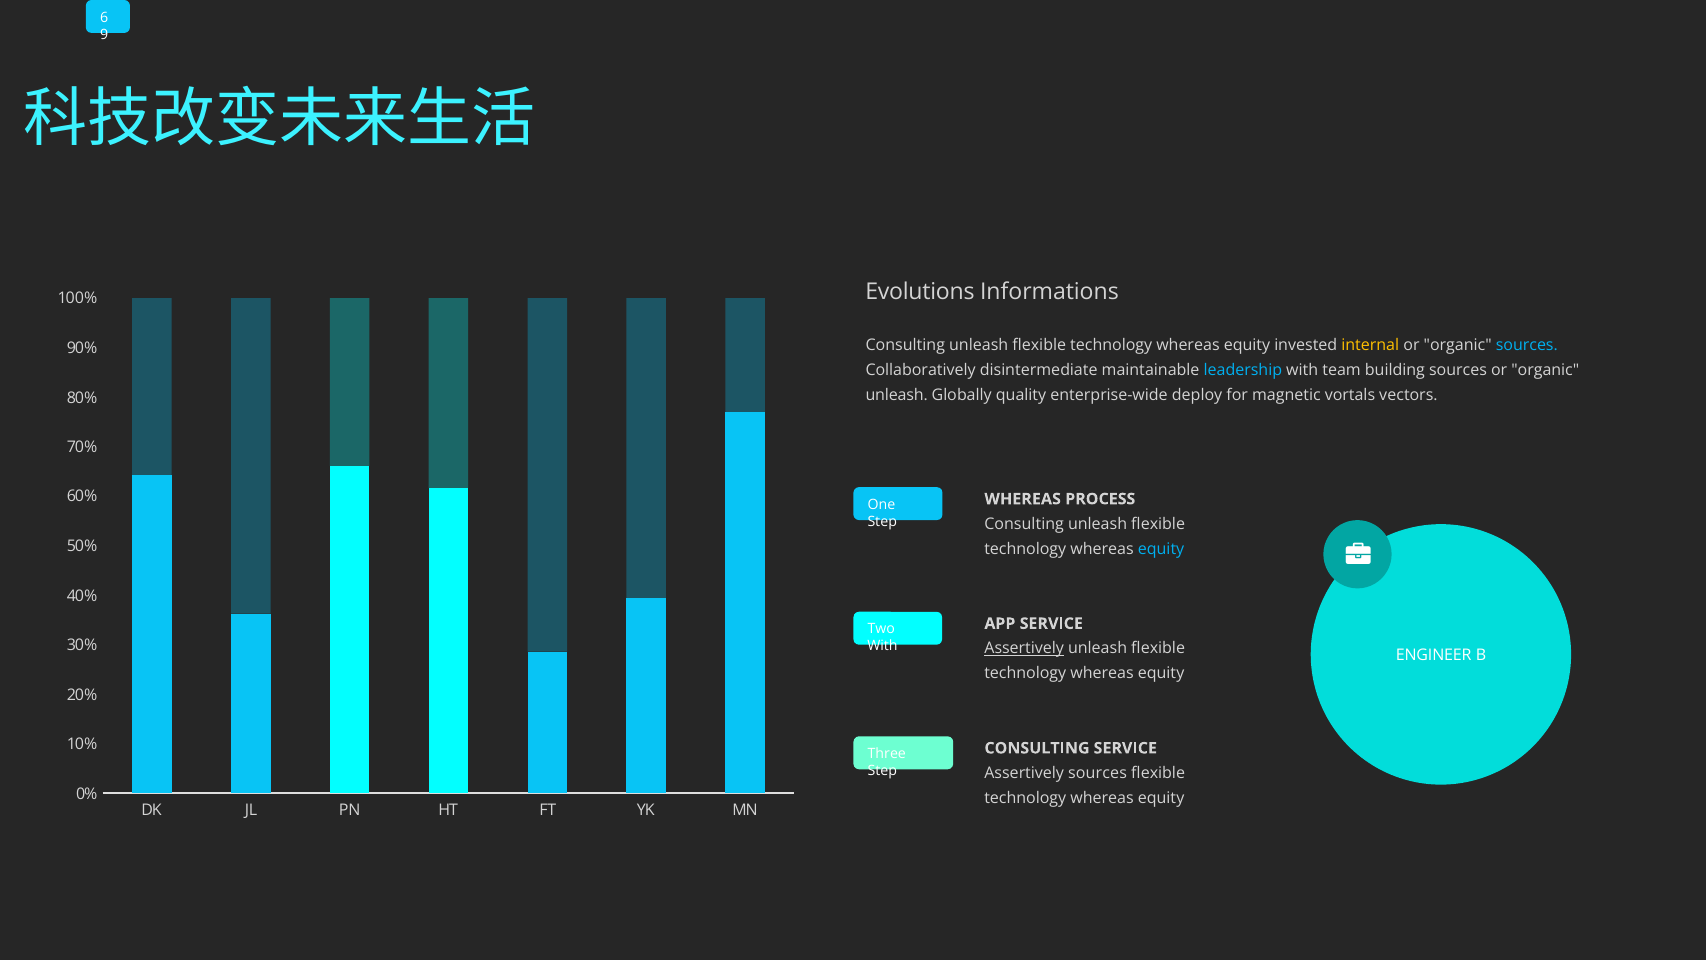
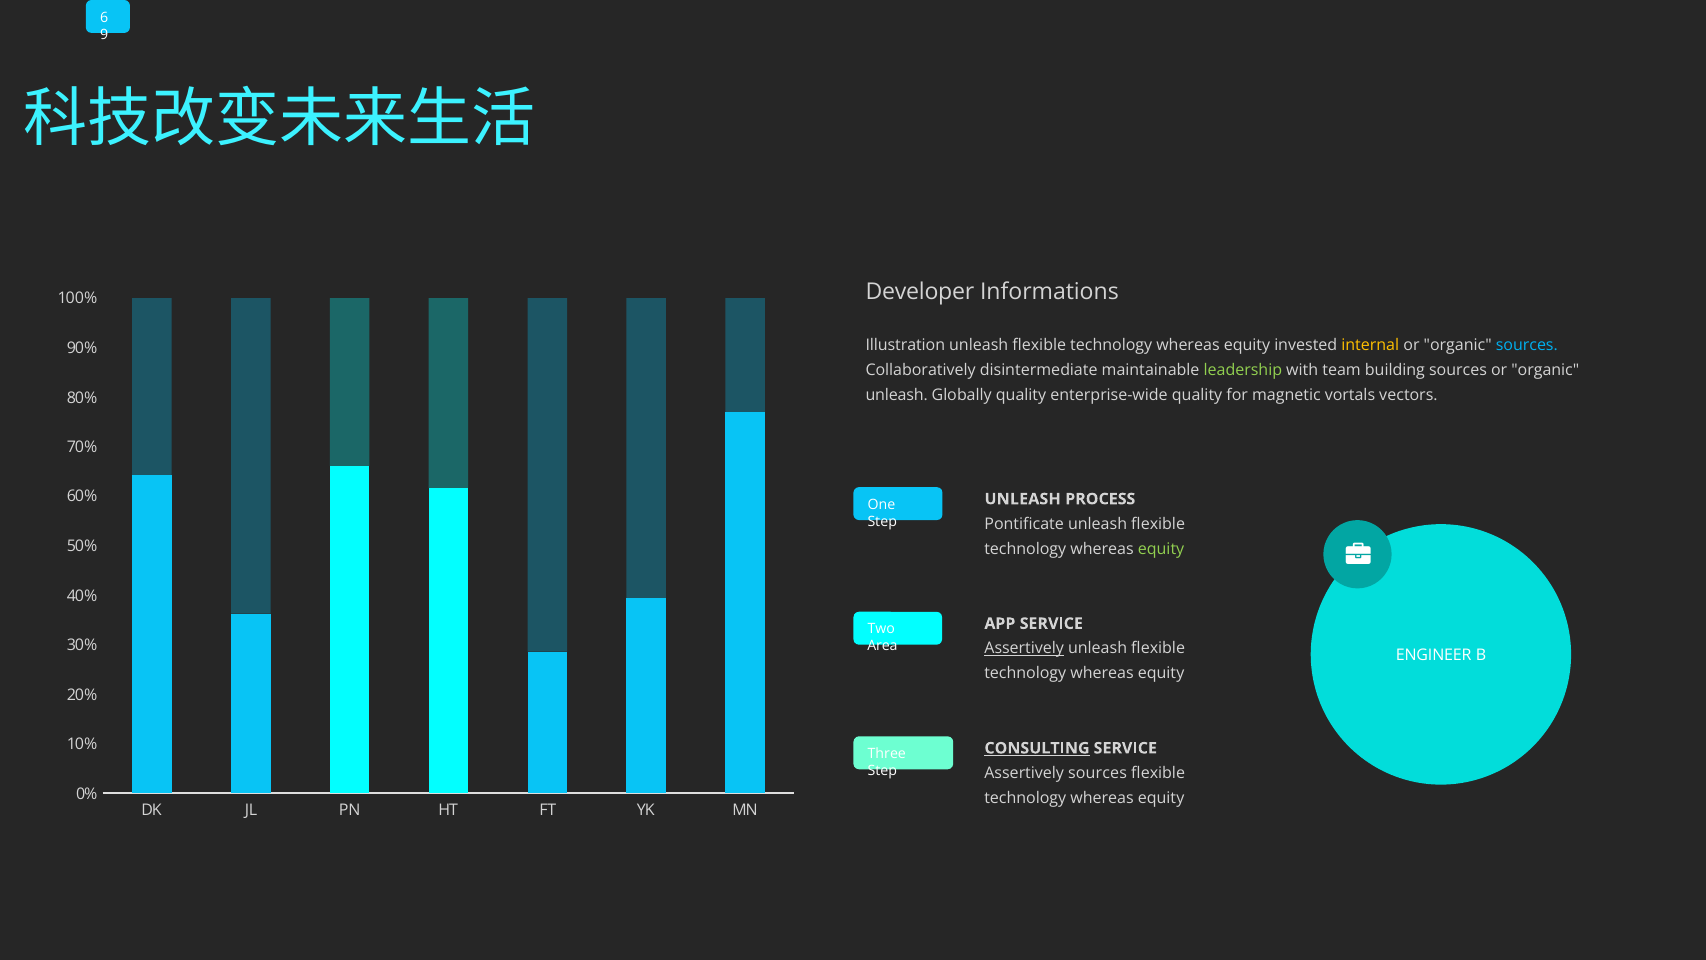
Evolutions: Evolutions -> Developer (920, 291)
Consulting: Consulting -> Illustration (905, 345)
leadership colour: light blue -> light green (1243, 370)
enterprise-wide deploy: deploy -> quality (1197, 395)
WHEREAS: WHEREAS -> UNLEASH (1023, 499)
Consulting: Consulting -> Pontificate (1024, 524)
equity colour: light blue -> light green (1161, 549)
With: With -> Area (882, 646)
CONSULTING underline: none -> present (1037, 748)
